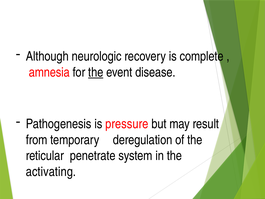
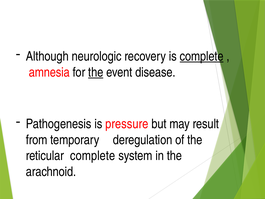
complete underline: none -> present (202, 56)
reticular penetrate: penetrate -> complete (93, 156)
activating: activating -> arachnoid (51, 171)
